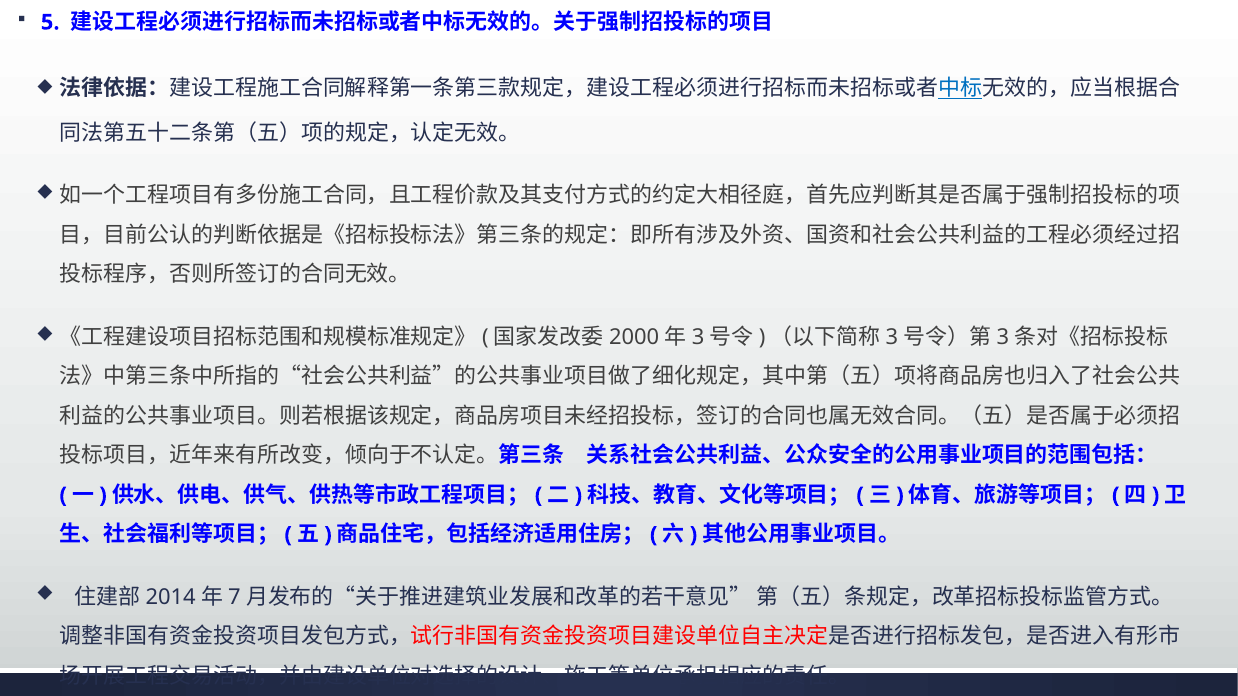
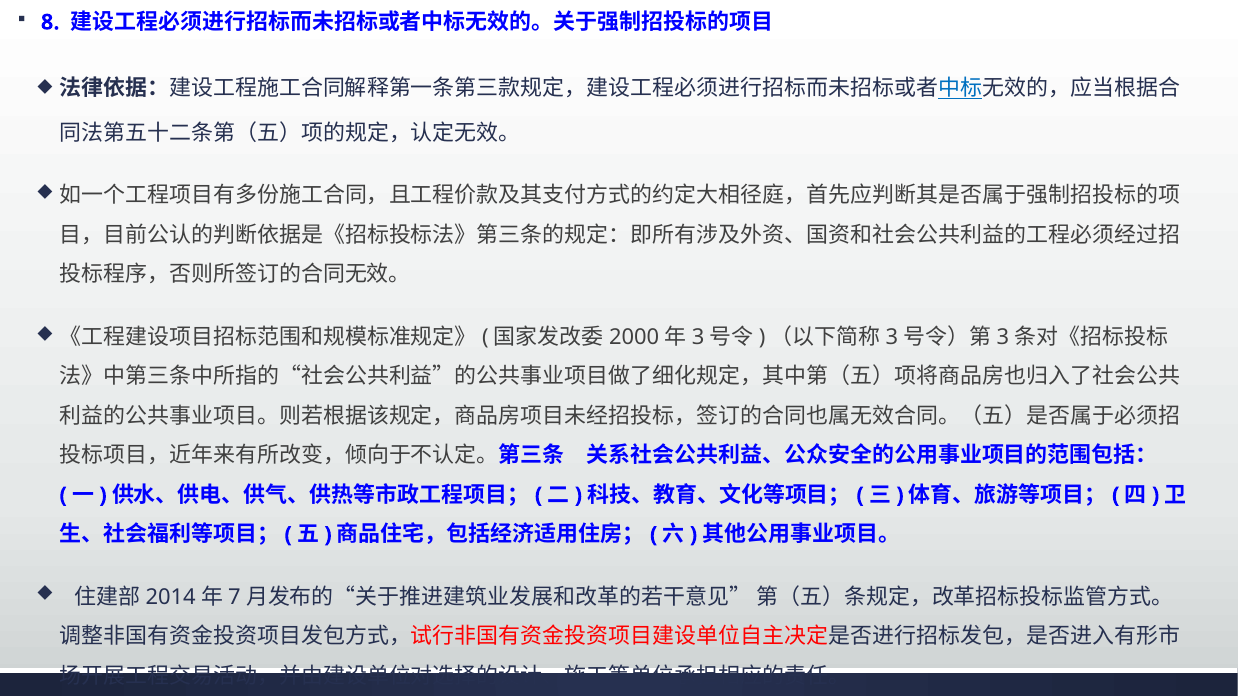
5: 5 -> 8 (50, 22)
